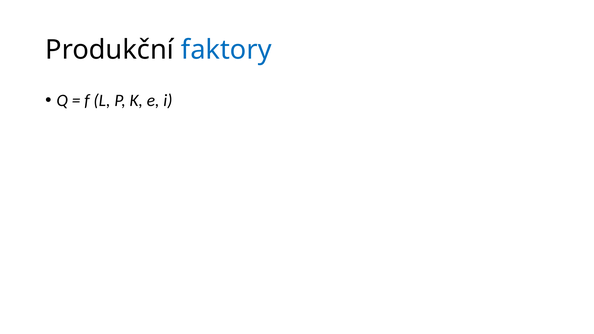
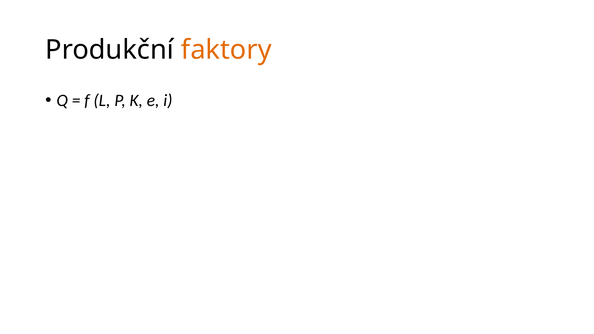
faktory colour: blue -> orange (226, 50)
